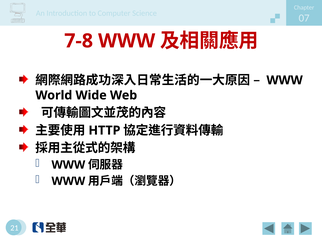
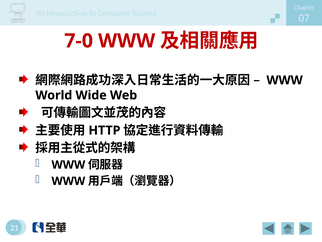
7-8: 7-8 -> 7-0 (79, 41)
